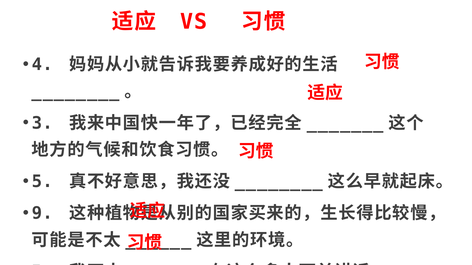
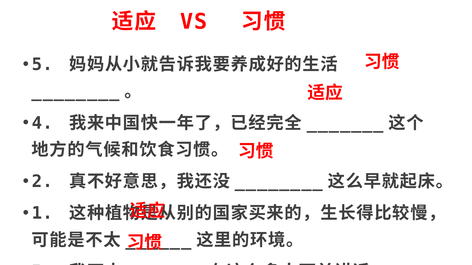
4: 4 -> 5 (42, 65)
3: 3 -> 4 (42, 123)
5: 5 -> 2 (42, 182)
9: 9 -> 1 (42, 214)
